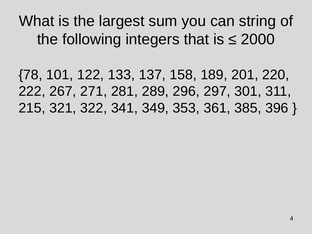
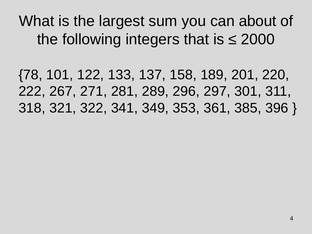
string: string -> about (258, 21)
215: 215 -> 318 (32, 108)
